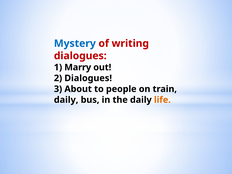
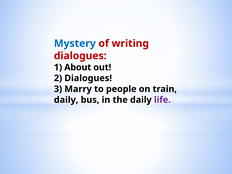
Marry: Marry -> About (78, 67)
About: About -> Marry (78, 89)
life colour: orange -> purple (162, 100)
